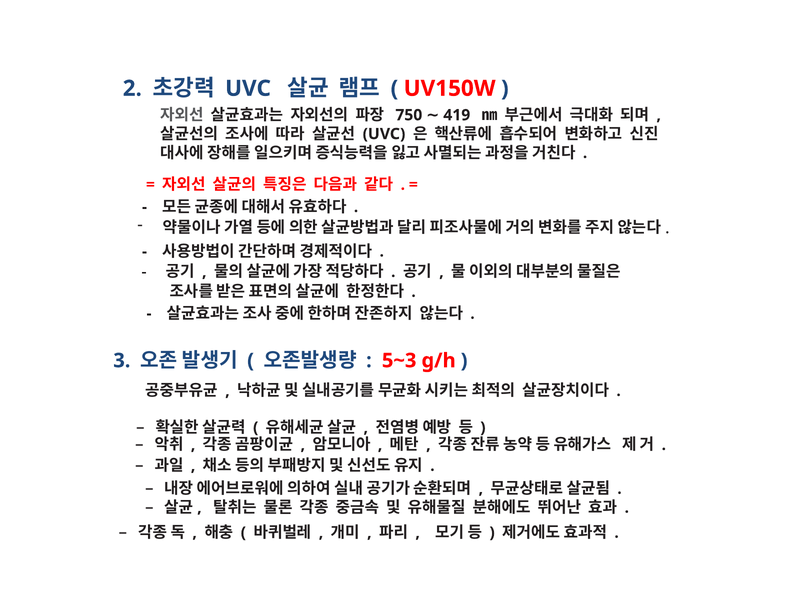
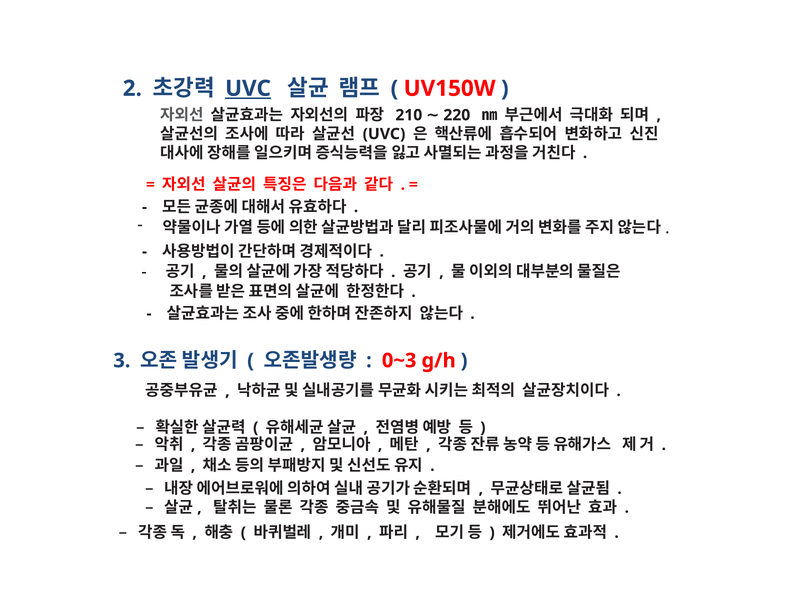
UVC underline: none -> present (248, 88)
750: 750 -> 210 (409, 115)
419: 419 -> 220 (457, 115)
5~3: 5~3 -> 0~3 (399, 361)
